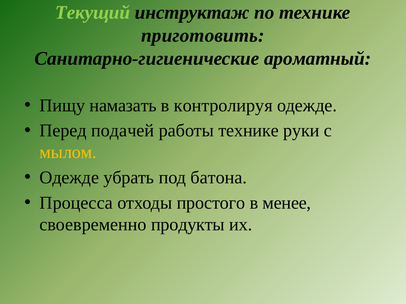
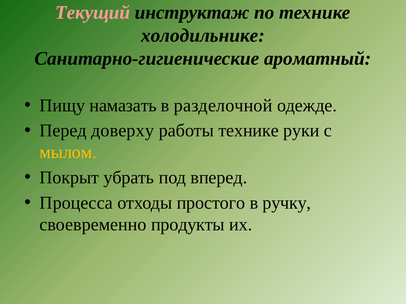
Текущий colour: light green -> pink (93, 13)
приготовить: приготовить -> холодильнике (203, 36)
контролируя: контролируя -> разделочной (223, 106)
подачей: подачей -> доверху (123, 131)
Одежде: Одежде -> Покрыт (69, 178)
батона: батона -> вперед (219, 178)
менее: менее -> ручку (287, 203)
